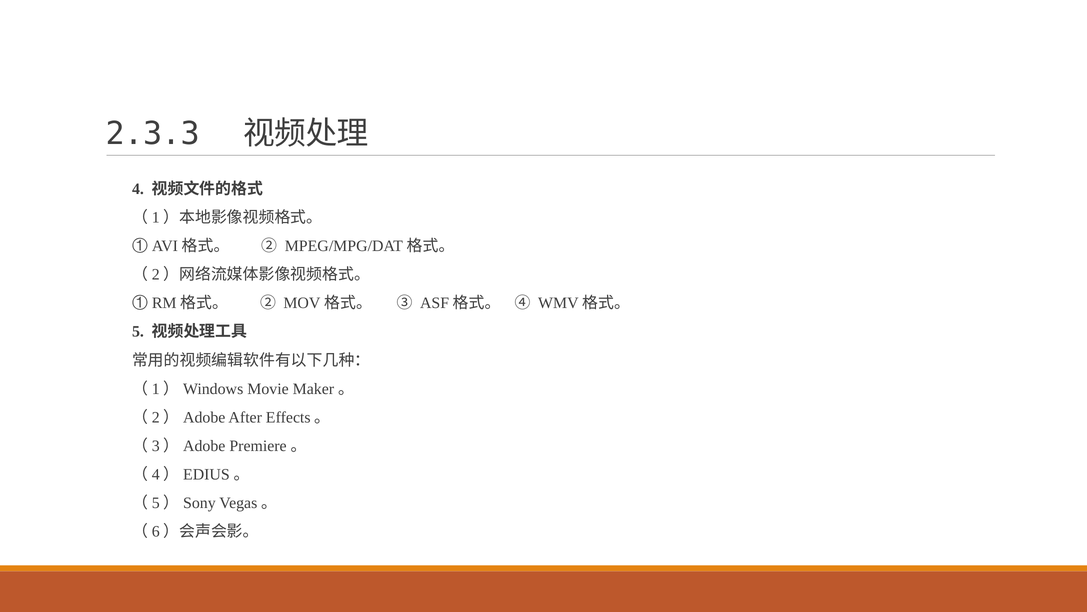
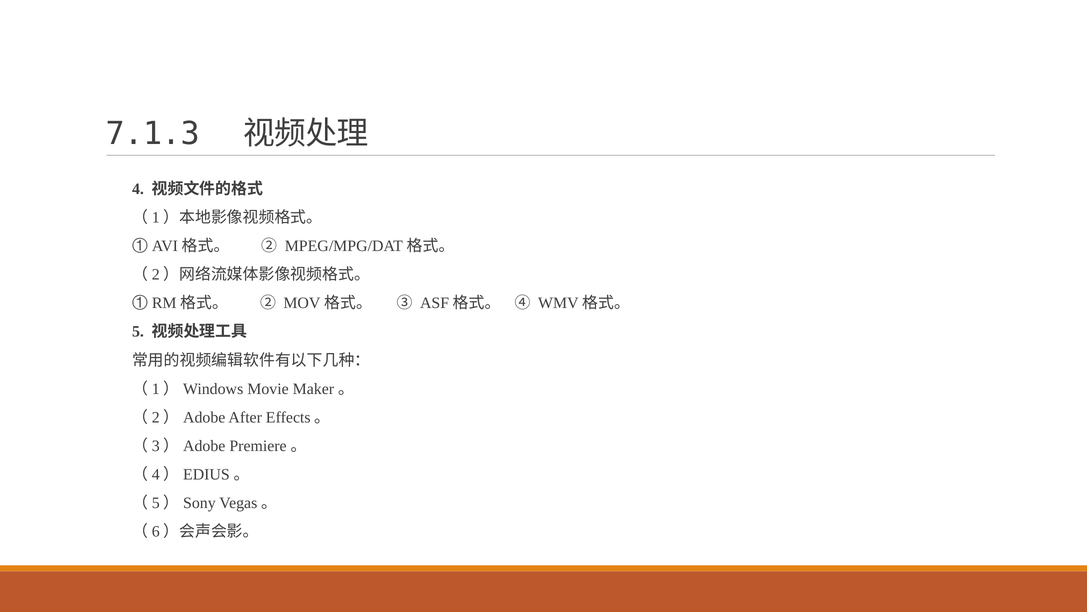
2.3.3: 2.3.3 -> 7.1.3 (153, 134)
